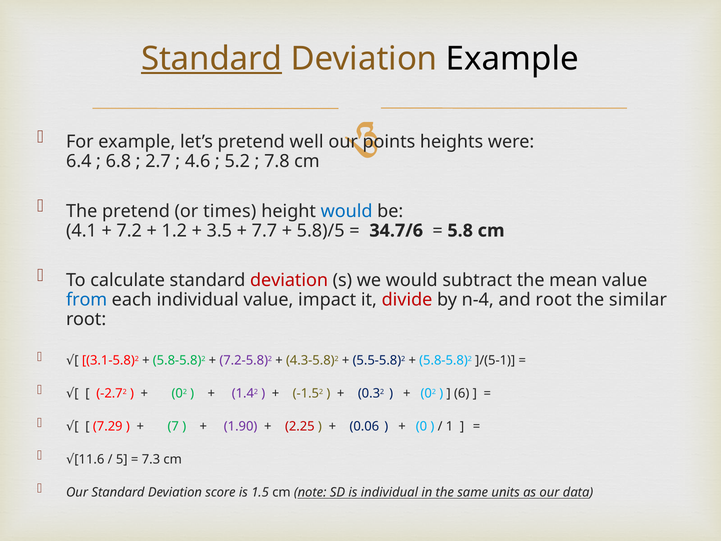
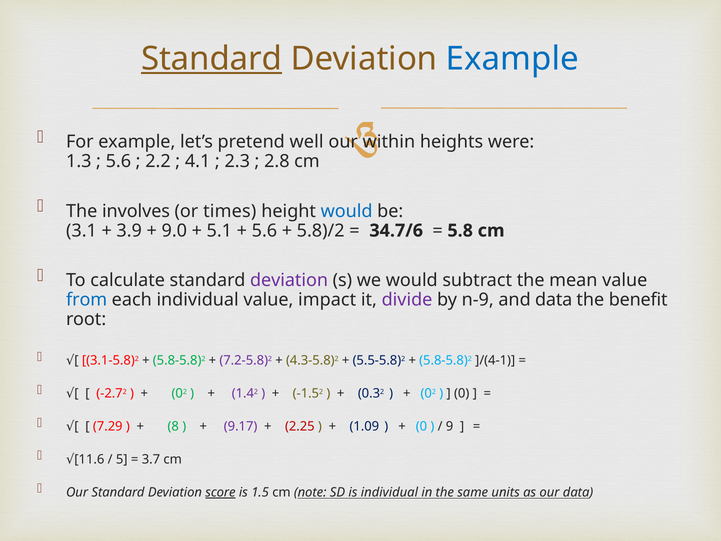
Example colour: black -> blue (512, 59)
points: points -> within (389, 142)
6.4: 6.4 -> 1.3 (79, 161)
6.8: 6.8 -> 5.6 (118, 161)
2.7: 2.7 -> 2.2 (158, 161)
4.6: 4.6 -> 4.1 (198, 161)
5.2: 5.2 -> 2.3 (237, 161)
7.8: 7.8 -> 2.8 (277, 161)
The pretend: pretend -> involves (136, 211)
4.1: 4.1 -> 3.1 (81, 231)
7.2: 7.2 -> 3.9 (129, 231)
1.2: 1.2 -> 9.0 (174, 231)
3.5: 3.5 -> 5.1 (219, 231)
7.7: 7.7 -> 5.6 (264, 231)
5.8)/5: 5.8)/5 -> 5.8)/2 (321, 231)
deviation colour: red -> purple (289, 280)
divide colour: red -> purple (407, 300)
n-4: n-4 -> n-9 (478, 300)
and root: root -> data (554, 300)
similar: similar -> benefit (638, 300)
]/(5-1: ]/(5-1 -> ]/(4-1 (495, 360)
6: 6 -> 0 (462, 393)
7: 7 -> 8 (173, 426)
1.90: 1.90 -> 9.17 (241, 426)
0.06: 0.06 -> 1.09 (364, 426)
1: 1 -> 9 (450, 426)
7.3: 7.3 -> 3.7 (151, 459)
score underline: none -> present (220, 492)
